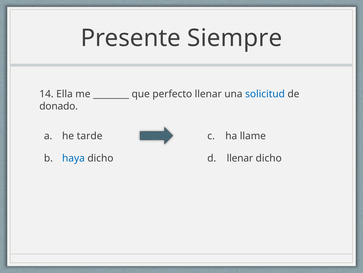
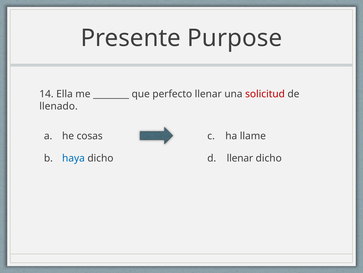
Siempre: Siempre -> Purpose (235, 38)
solicitud colour: blue -> red (265, 94)
donado: donado -> llenado (59, 106)
tarde: tarde -> cosas (90, 136)
